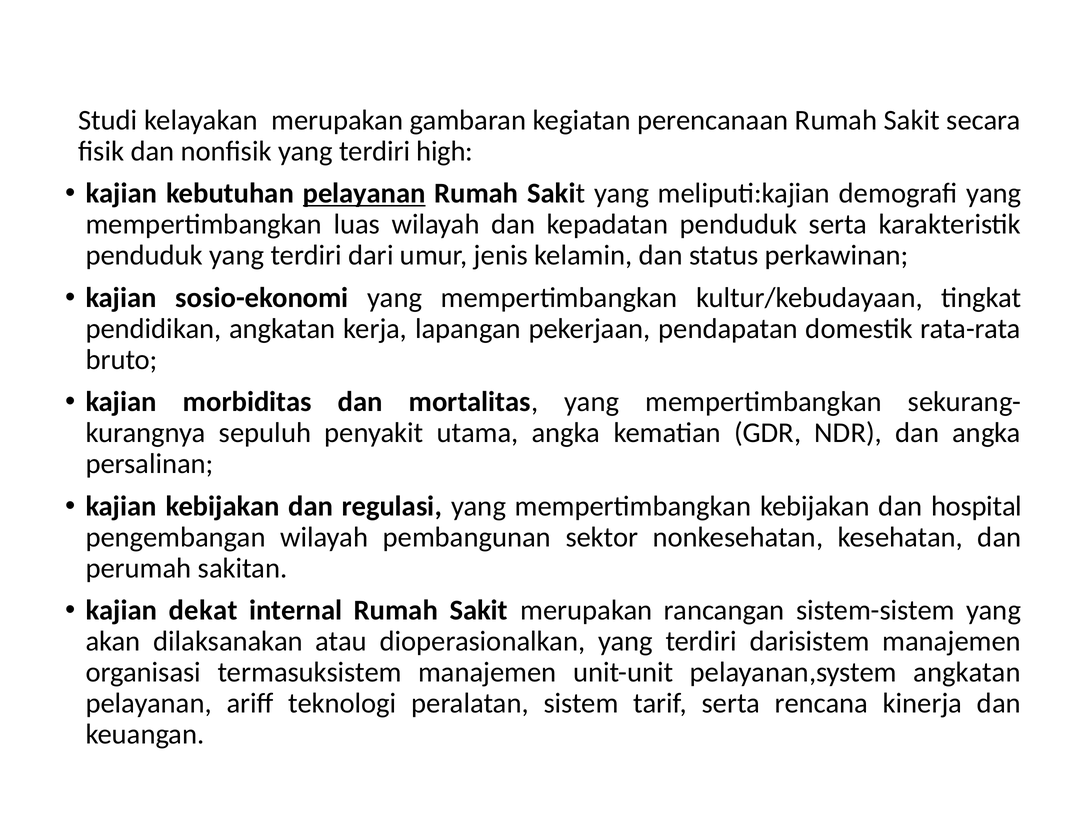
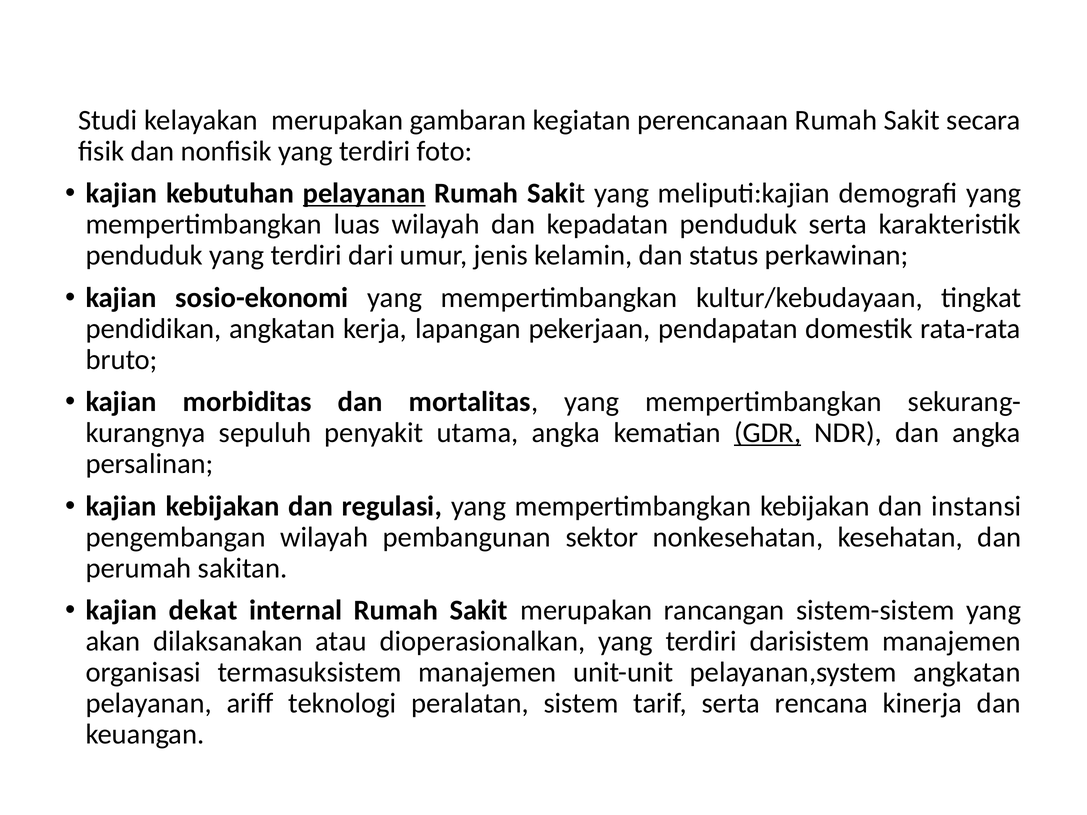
high: high -> foto (445, 151)
GDR underline: none -> present (768, 433)
hospital: hospital -> instansi (976, 506)
